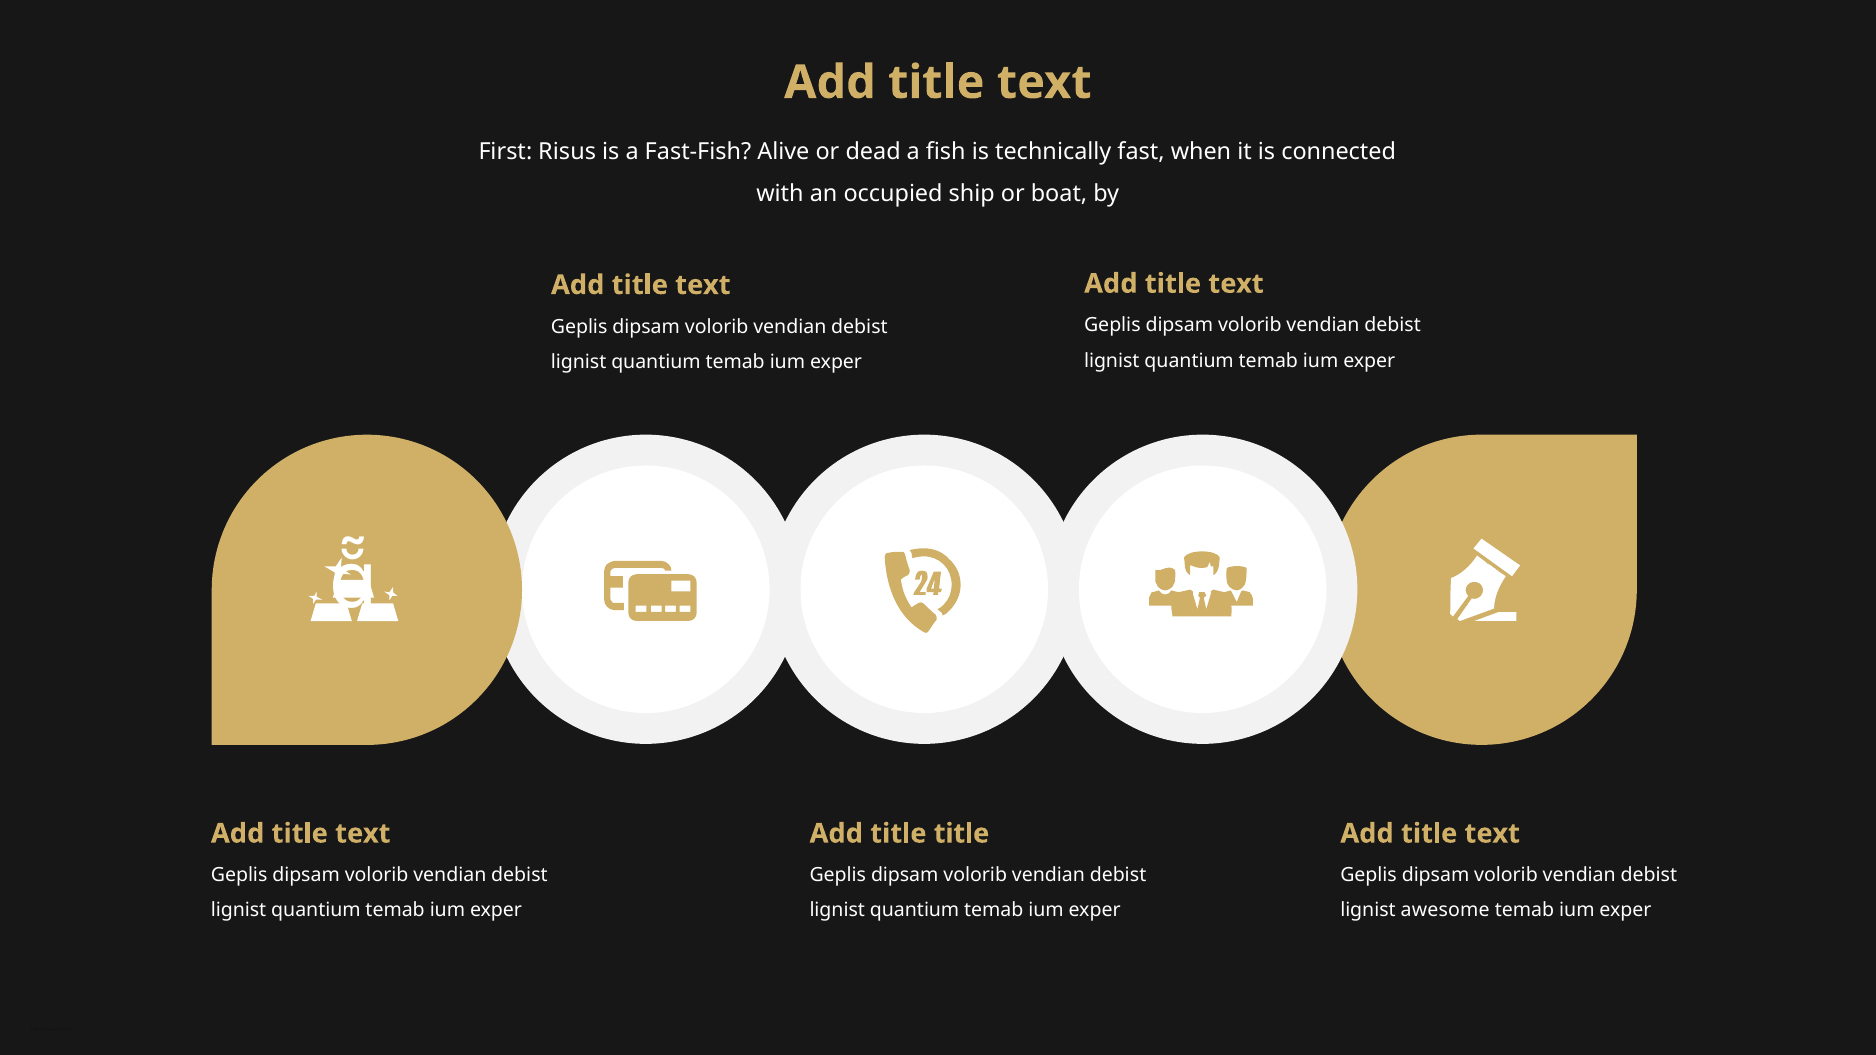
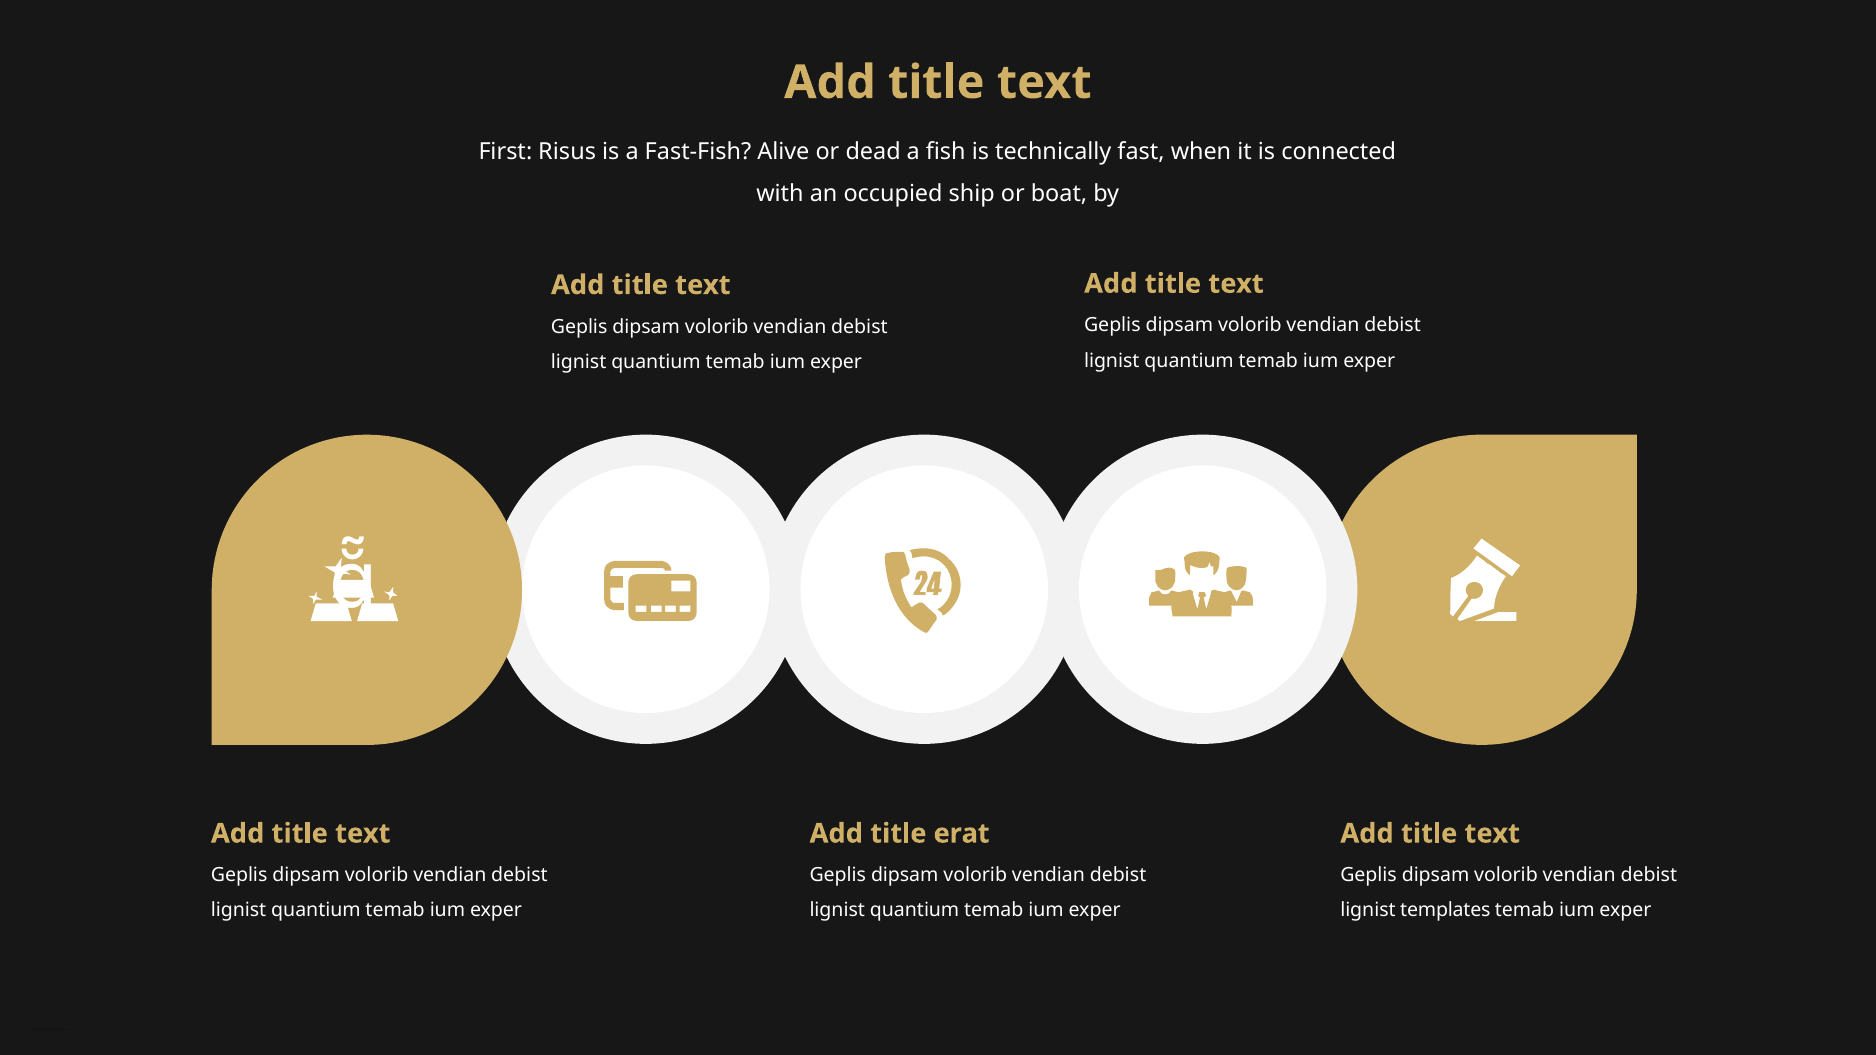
title title: title -> erat (962, 834)
awesome: awesome -> templates (1445, 911)
